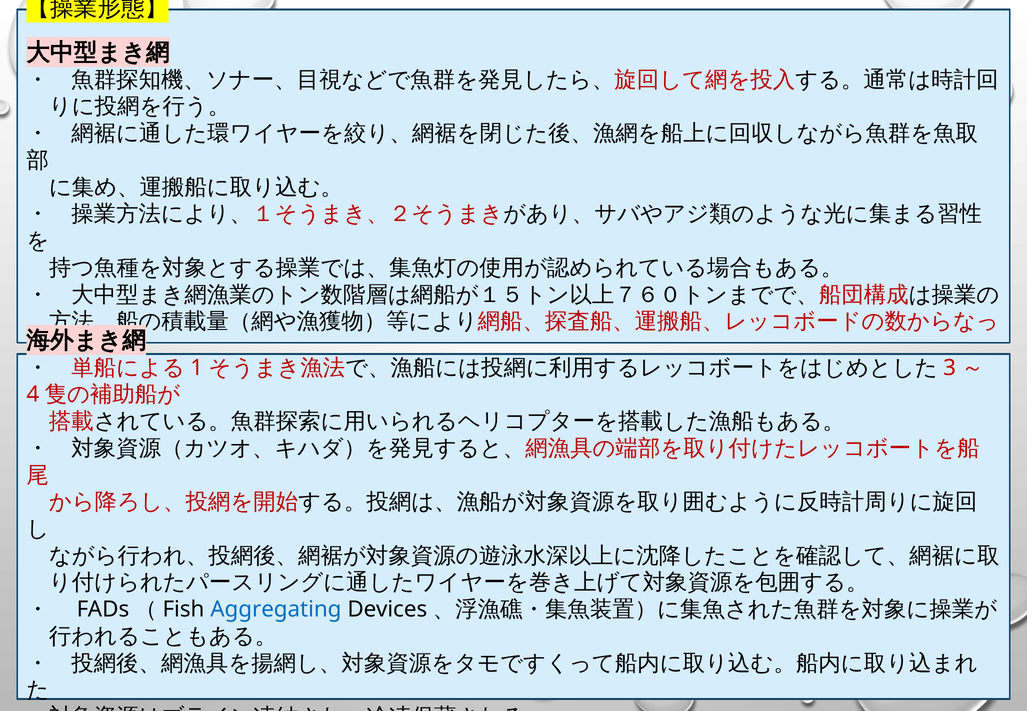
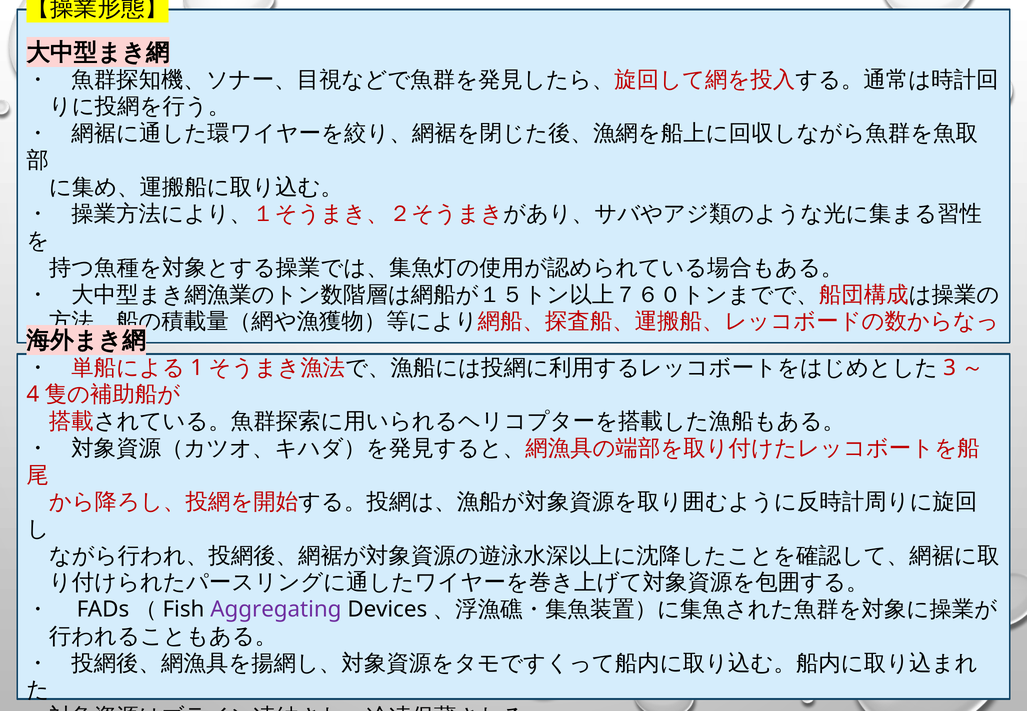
Aggregating colour: blue -> purple (276, 609)
